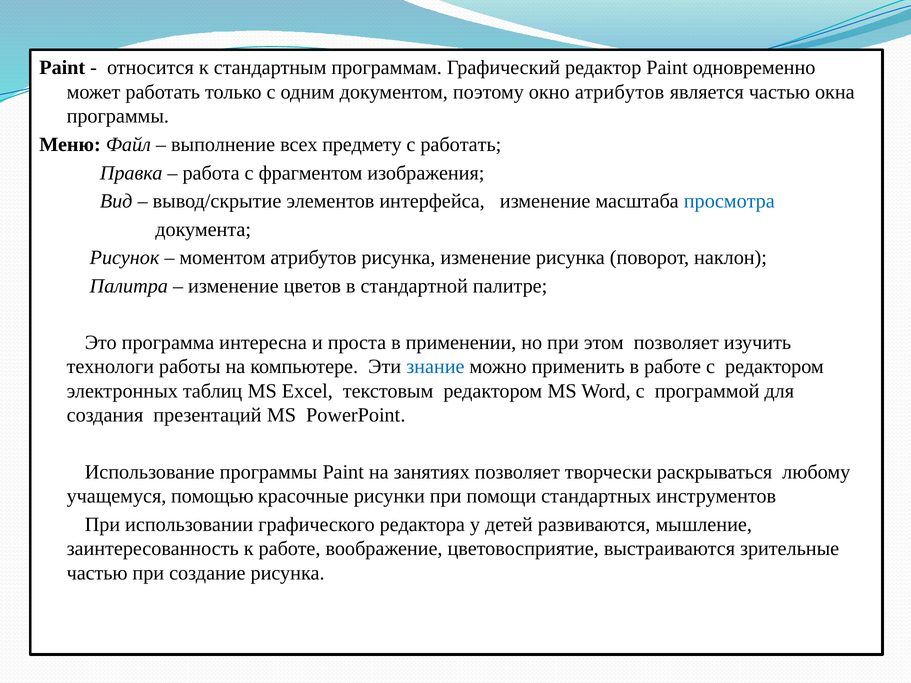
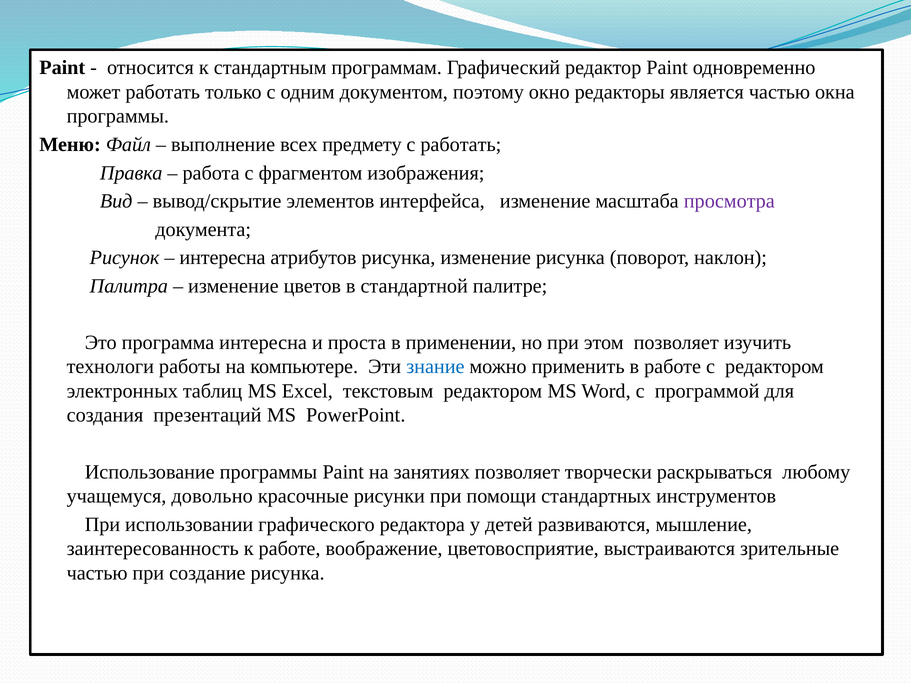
окно атрибутов: атрибутов -> редакторы (620, 92)
просмотра colour: blue -> purple (729, 201)
моментом: моментом -> интересна (223, 258)
помощью: помощью -> довольно (212, 496)
